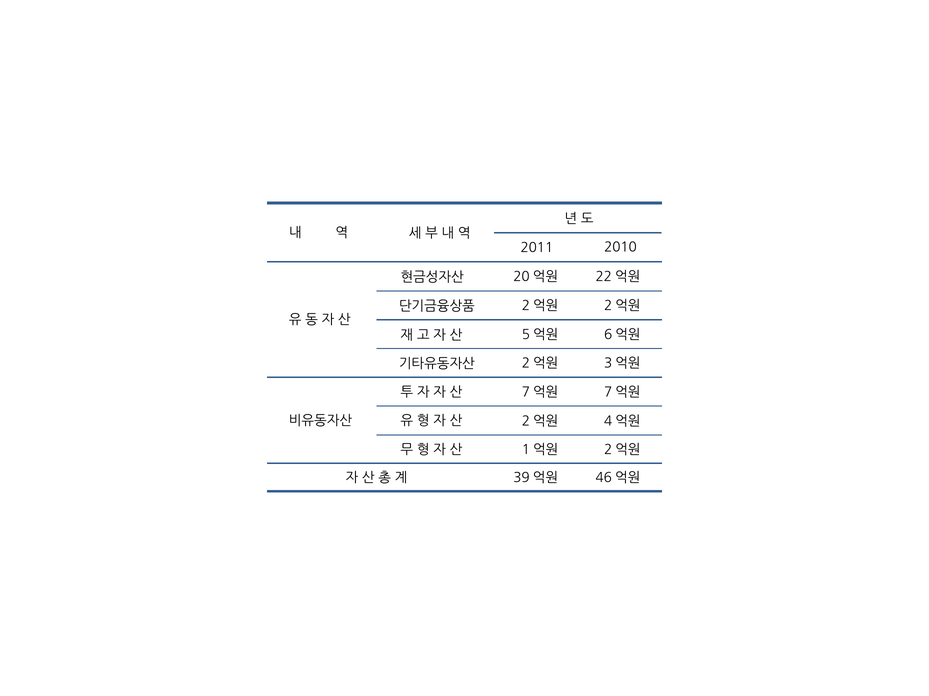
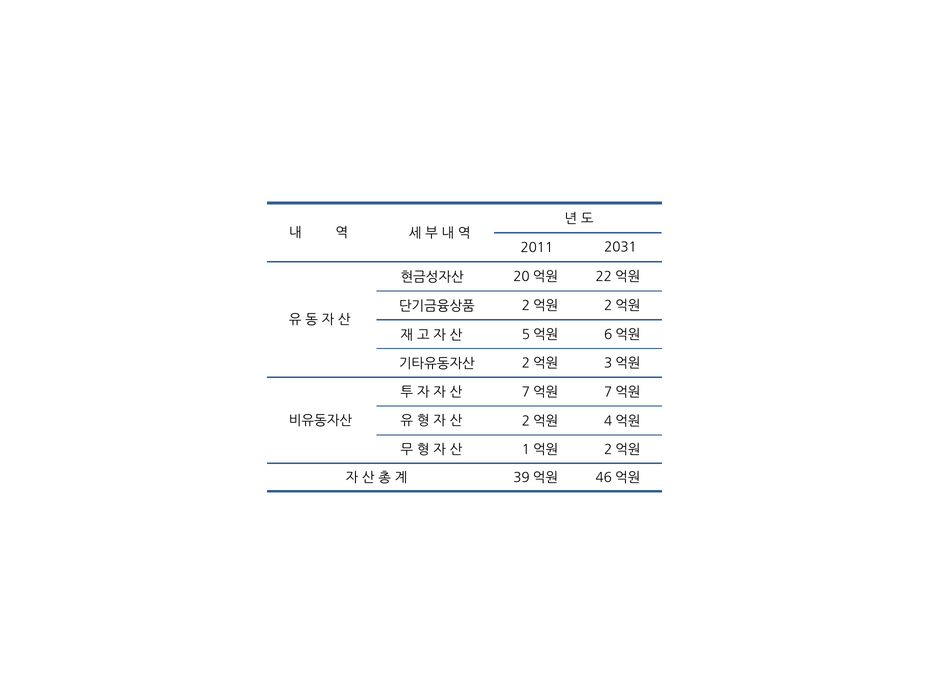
2010: 2010 -> 2031 (620, 247)
